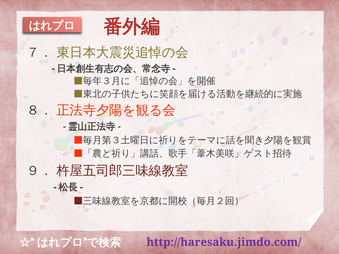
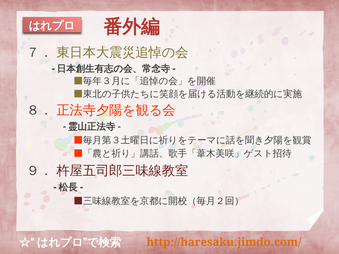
http://haresaku.jimdo.com/ colour: purple -> orange (224, 242)
